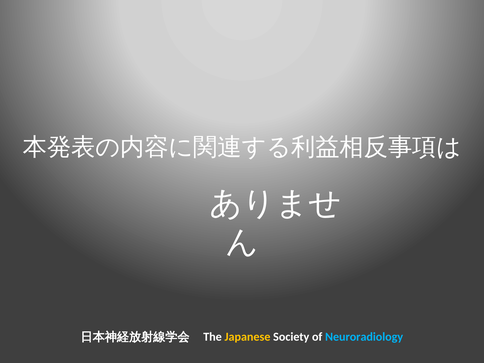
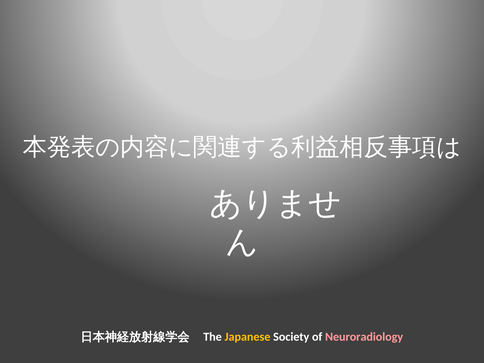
Neuroradiology colour: light blue -> pink (364, 337)
